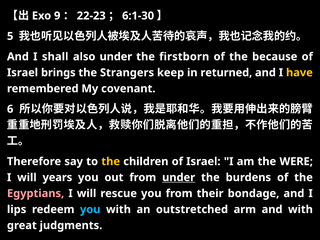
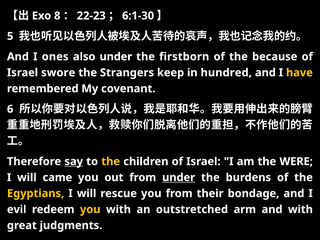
9: 9 -> 8 (57, 16)
shall: shall -> ones (55, 57)
brings: brings -> swore (58, 73)
returned: returned -> hundred (226, 73)
say underline: none -> present (74, 161)
years: years -> came (57, 177)
Egyptians colour: pink -> yellow (36, 193)
lips: lips -> evil (17, 209)
you colour: light blue -> yellow (90, 209)
